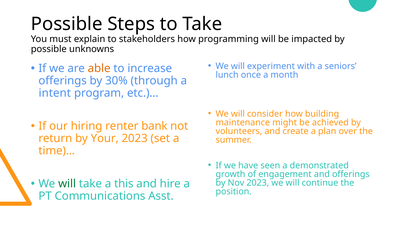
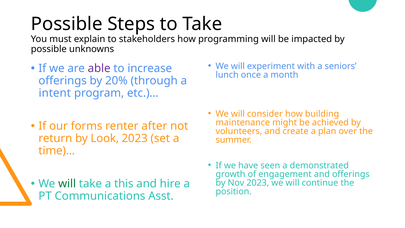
able colour: orange -> purple (99, 68)
30%: 30% -> 20% (116, 81)
hiring: hiring -> forms (87, 126)
bank: bank -> after (154, 126)
Your: Your -> Look (105, 138)
